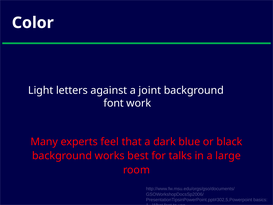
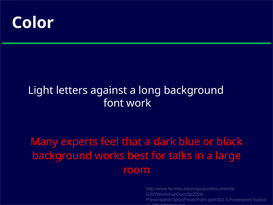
joint: joint -> long (150, 90)
